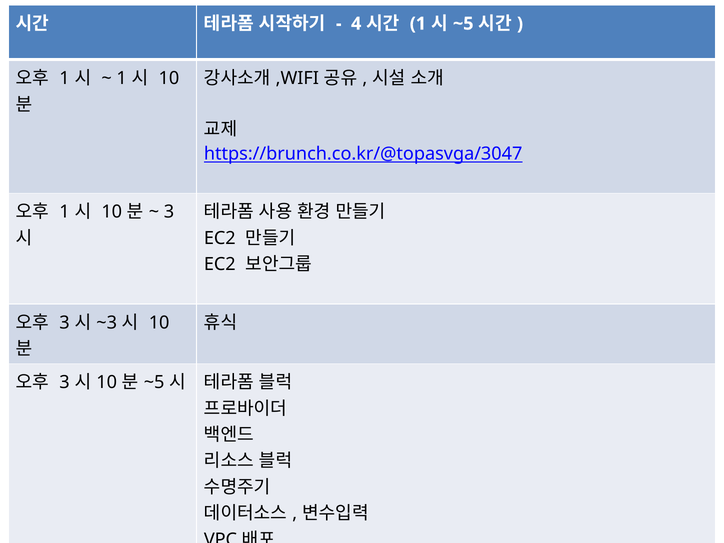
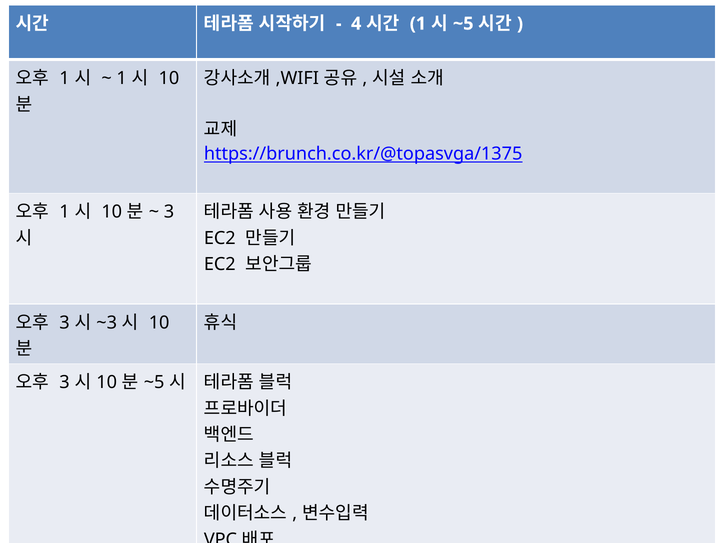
https://brunch.co.kr/@topasvga/3047: https://brunch.co.kr/@topasvga/3047 -> https://brunch.co.kr/@topasvga/1375 (363, 154)
